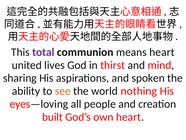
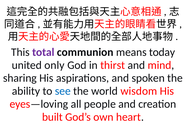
means heart: heart -> today (162, 52)
lives: lives -> only (54, 65)
see colour: orange -> blue (63, 91)
nothing: nothing -> wisdom (139, 91)
